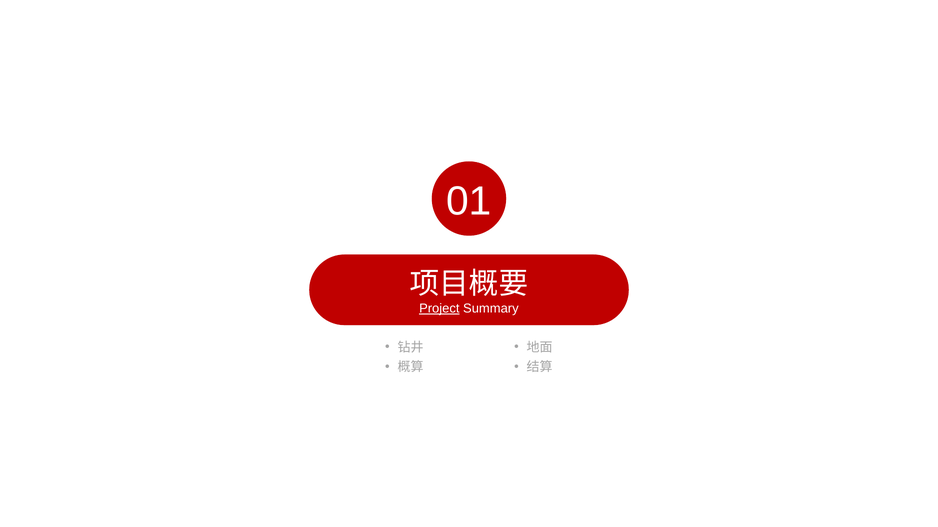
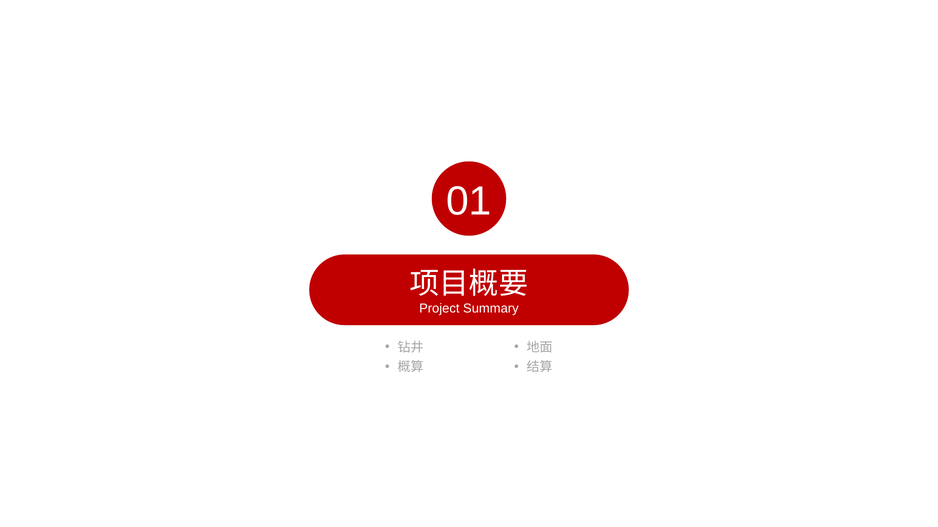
Project underline: present -> none (439, 309)
